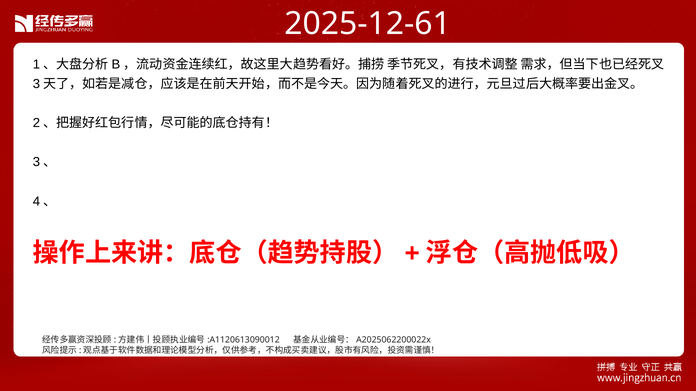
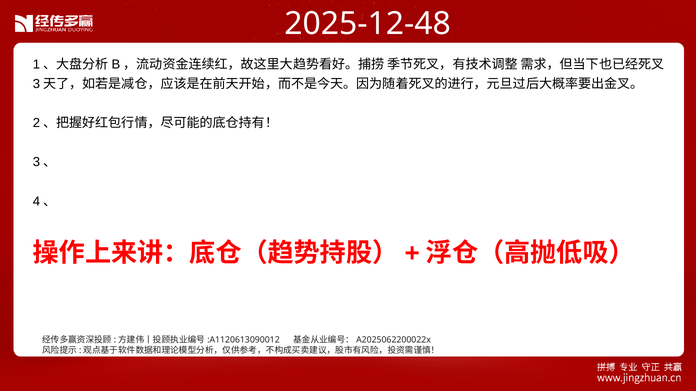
2025-12-61: 2025-12-61 -> 2025-12-48 (368, 24)
